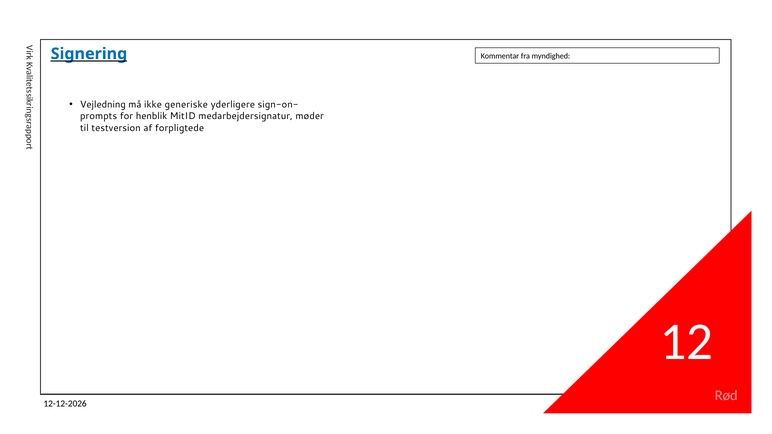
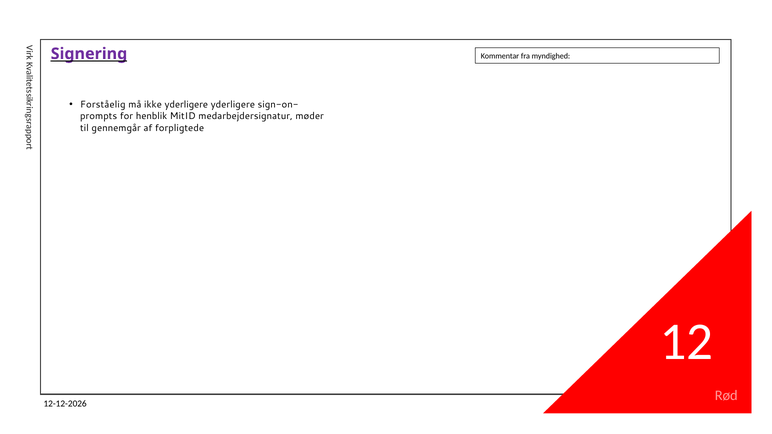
Signering colour: blue -> purple (89, 54)
Vejledning: Vejledning -> Forståelig (103, 105)
ikke generiske: generiske -> yderligere (186, 105)
testversion: testversion -> gennemgår (116, 128)
